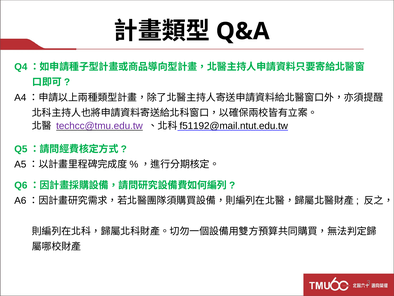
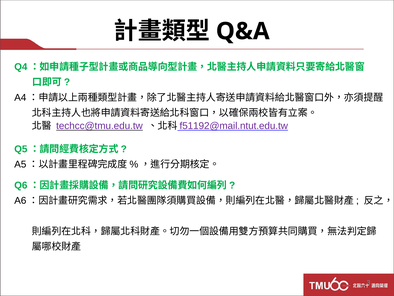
f51192@mail.ntut.edu.tw colour: black -> purple (234, 126)
